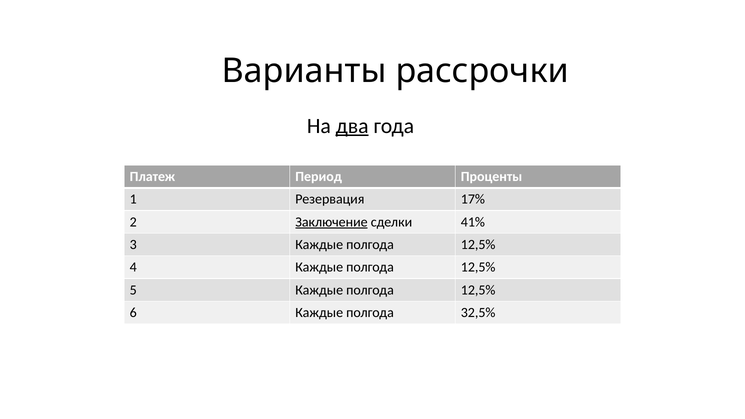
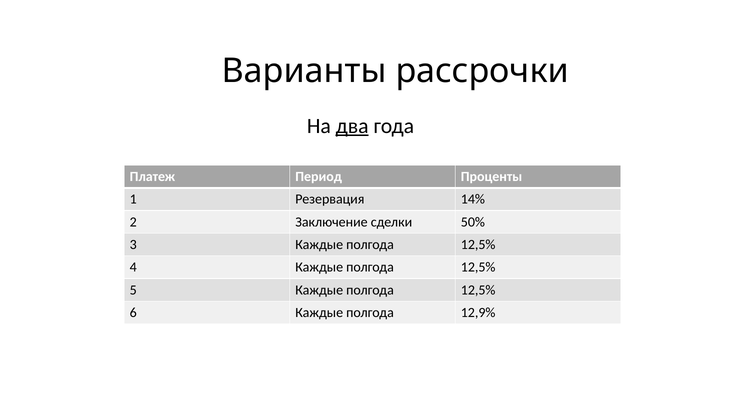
17%: 17% -> 14% (473, 199)
Заключение underline: present -> none (331, 222)
41%: 41% -> 50% (473, 222)
32,5%: 32,5% -> 12,9% (478, 313)
